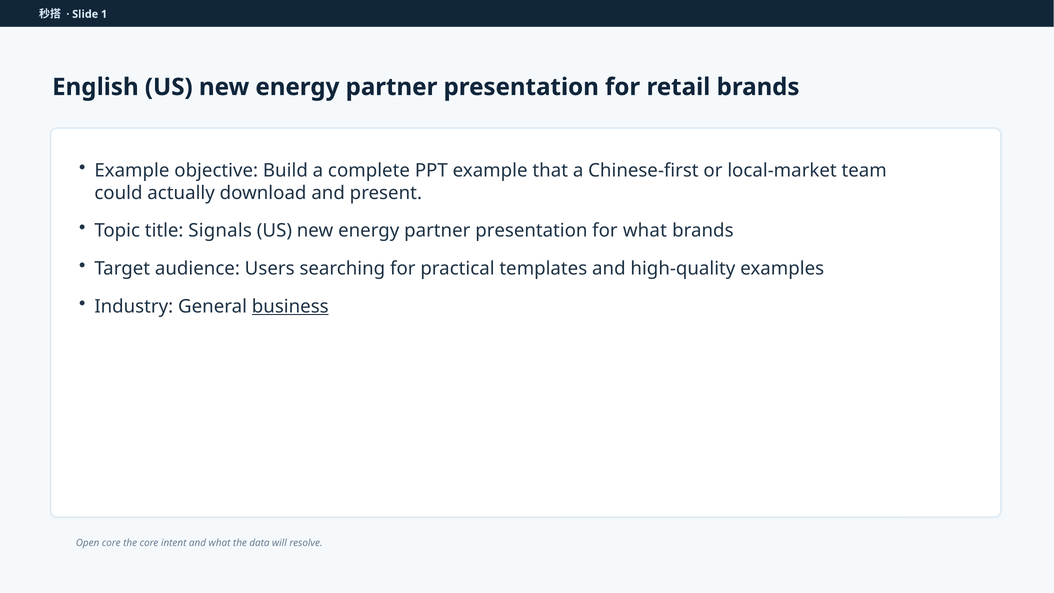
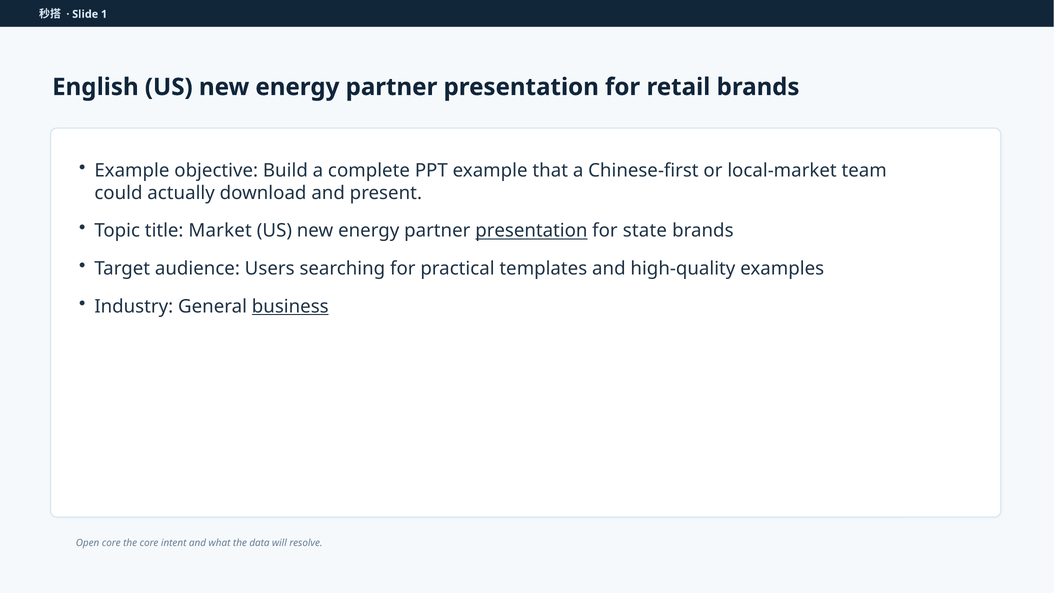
Signals: Signals -> Market (220, 231)
presentation underline: none -> present (531, 231)
for what: what -> state (645, 231)
